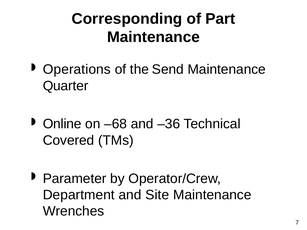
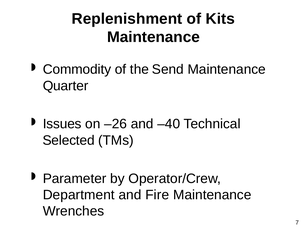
Corresponding: Corresponding -> Replenishment (127, 19)
Part: Part -> Kits (220, 19)
Operations: Operations -> Commodity (77, 70)
Online: Online -> Issues (62, 124)
–68: –68 -> –26 (116, 124)
–36: –36 -> –40 (169, 124)
Covered: Covered -> Selected (69, 140)
Site: Site -> Fire (157, 195)
